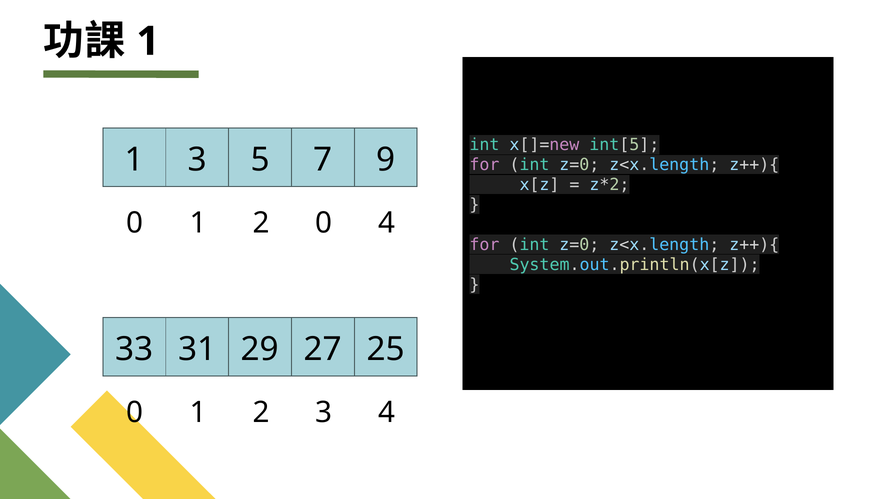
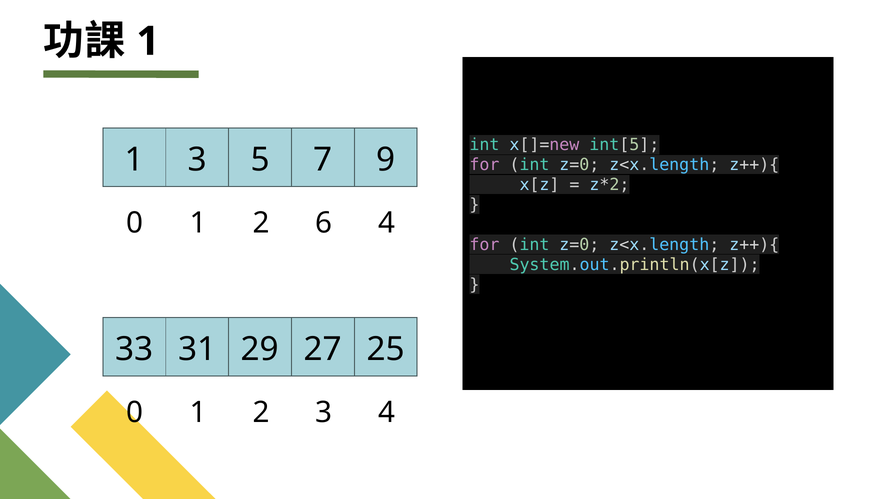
2 0: 0 -> 6 (324, 223)
